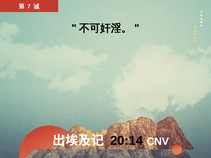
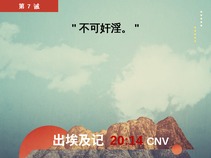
20:14 colour: black -> red (127, 141)
